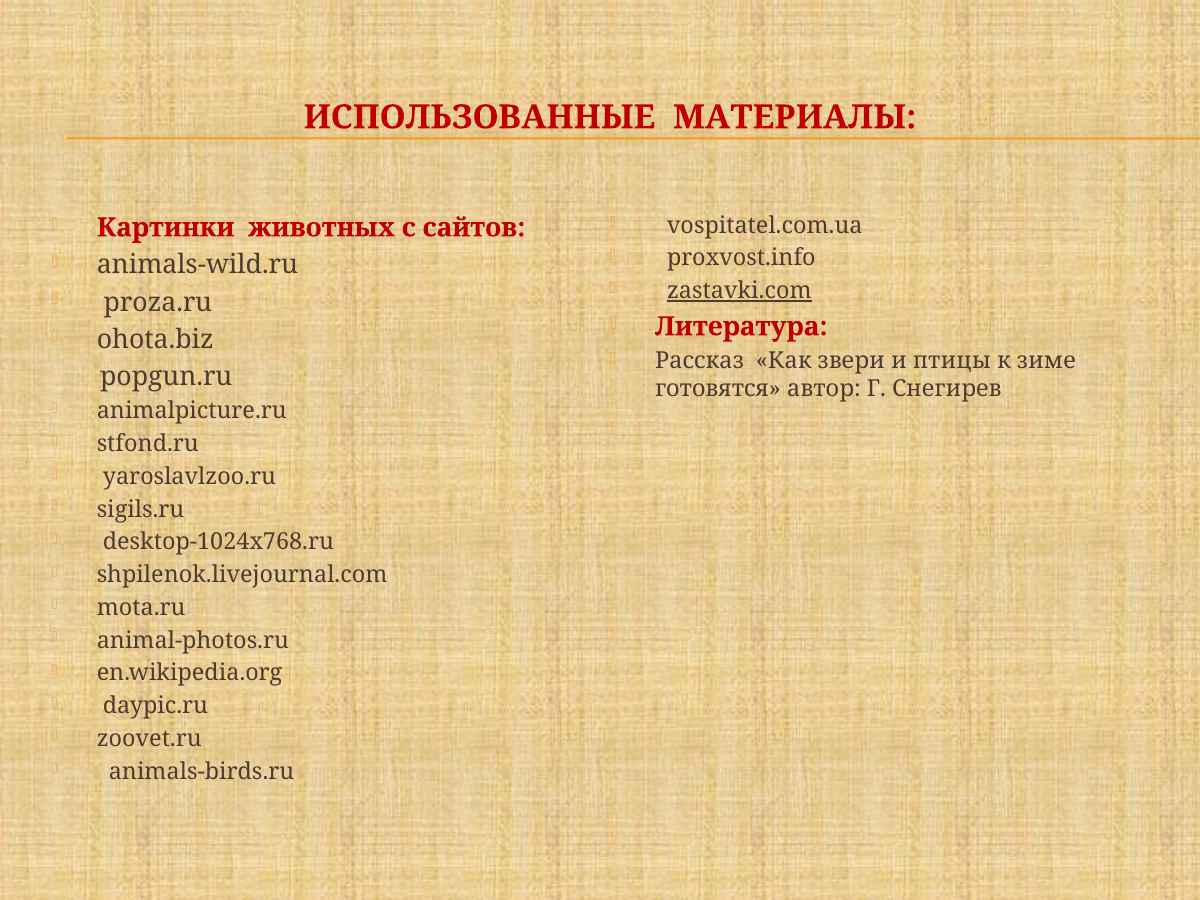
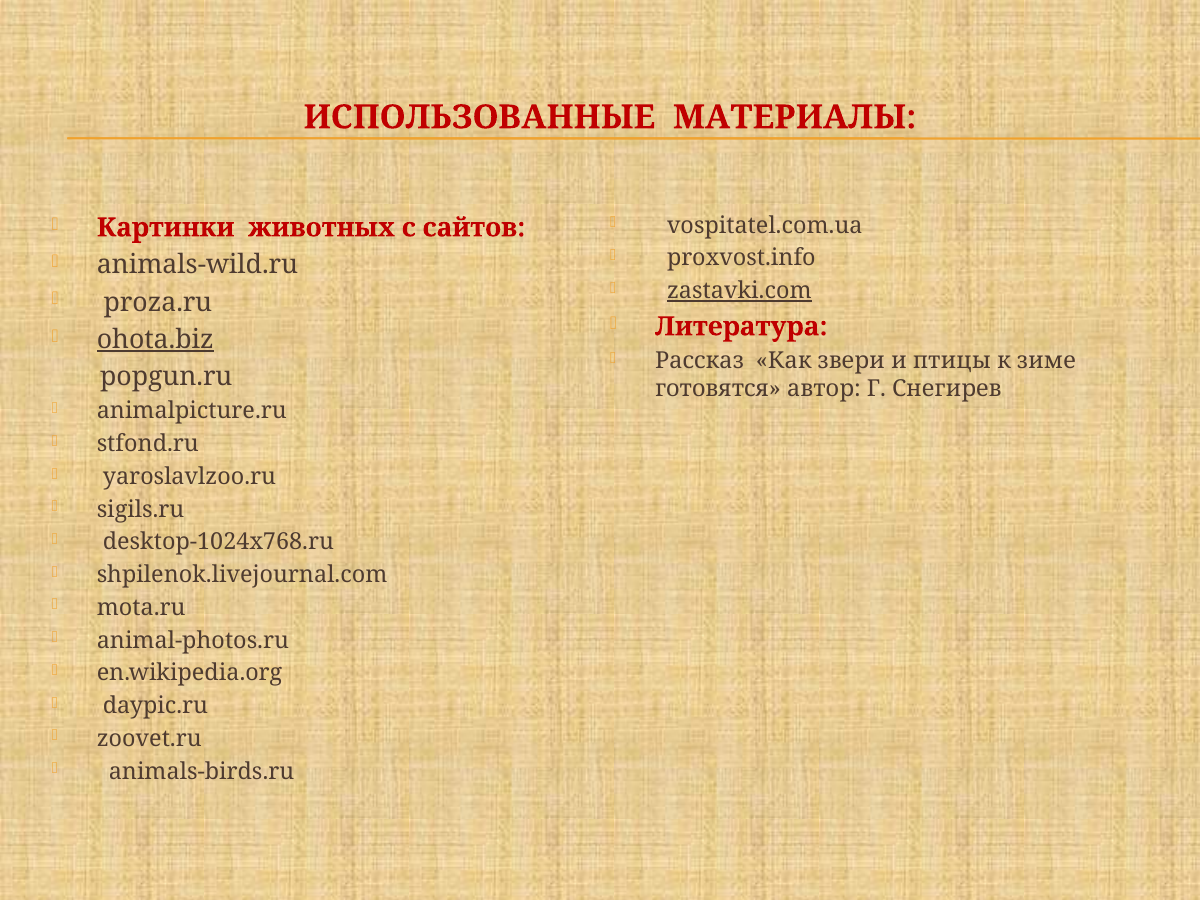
ohota.biz underline: none -> present (155, 339)
